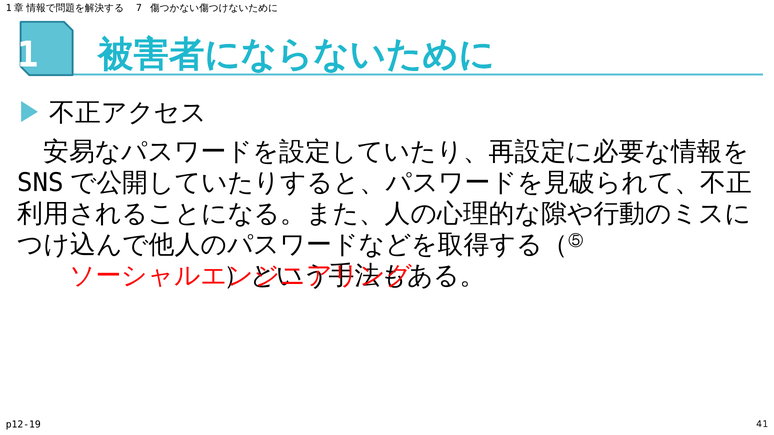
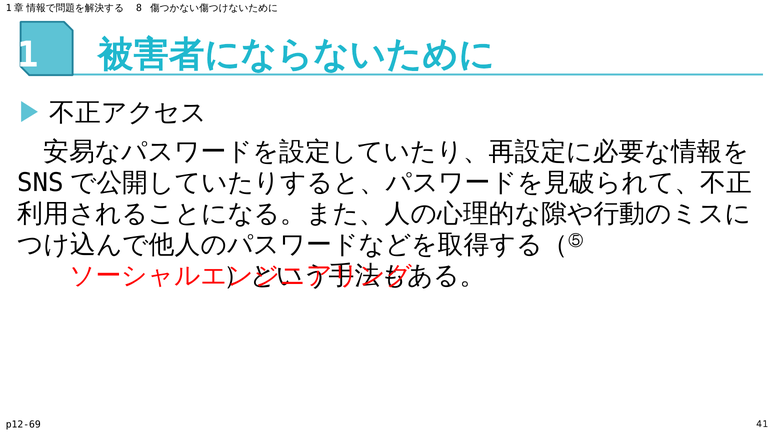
7: 7 -> 8 (139, 8)
p12-19: p12-19 -> p12-69 (23, 425)
